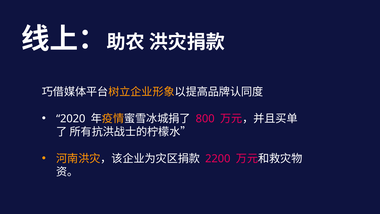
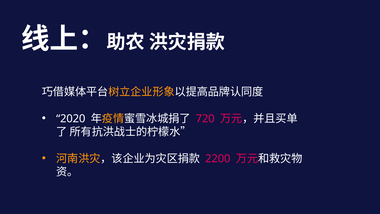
800: 800 -> 720 (205, 119)
